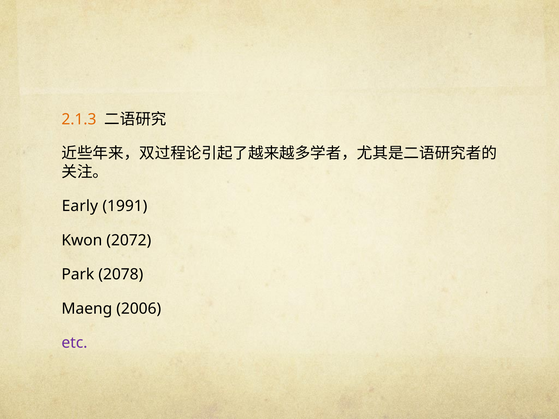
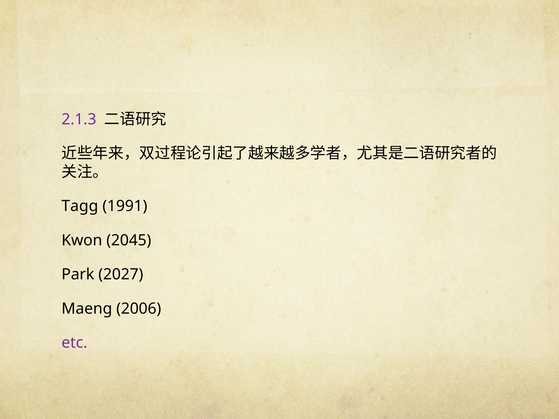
2.1.3 colour: orange -> purple (79, 119)
Early: Early -> Tagg (80, 206)
2072: 2072 -> 2045 (129, 240)
2078: 2078 -> 2027 (121, 275)
